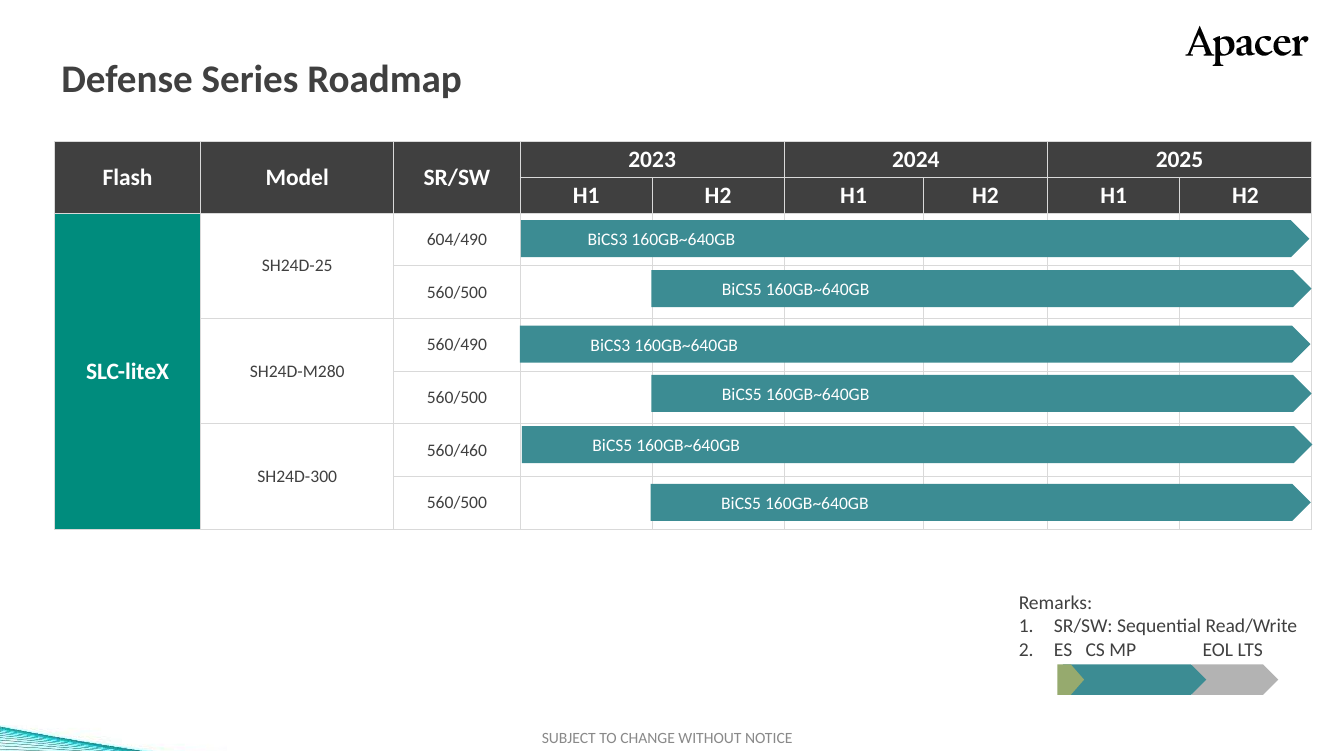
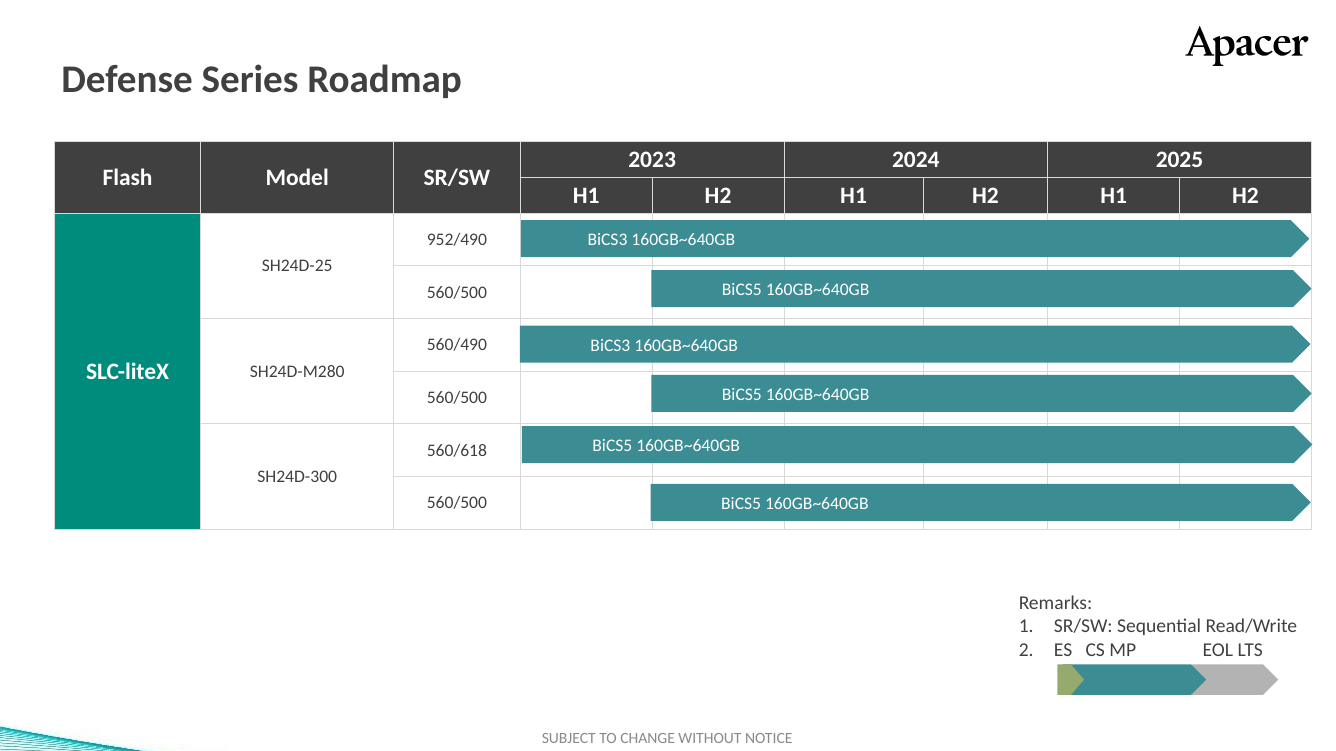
604/490: 604/490 -> 952/490 (457, 240)
560/460: 560/460 -> 560/618 (457, 451)
